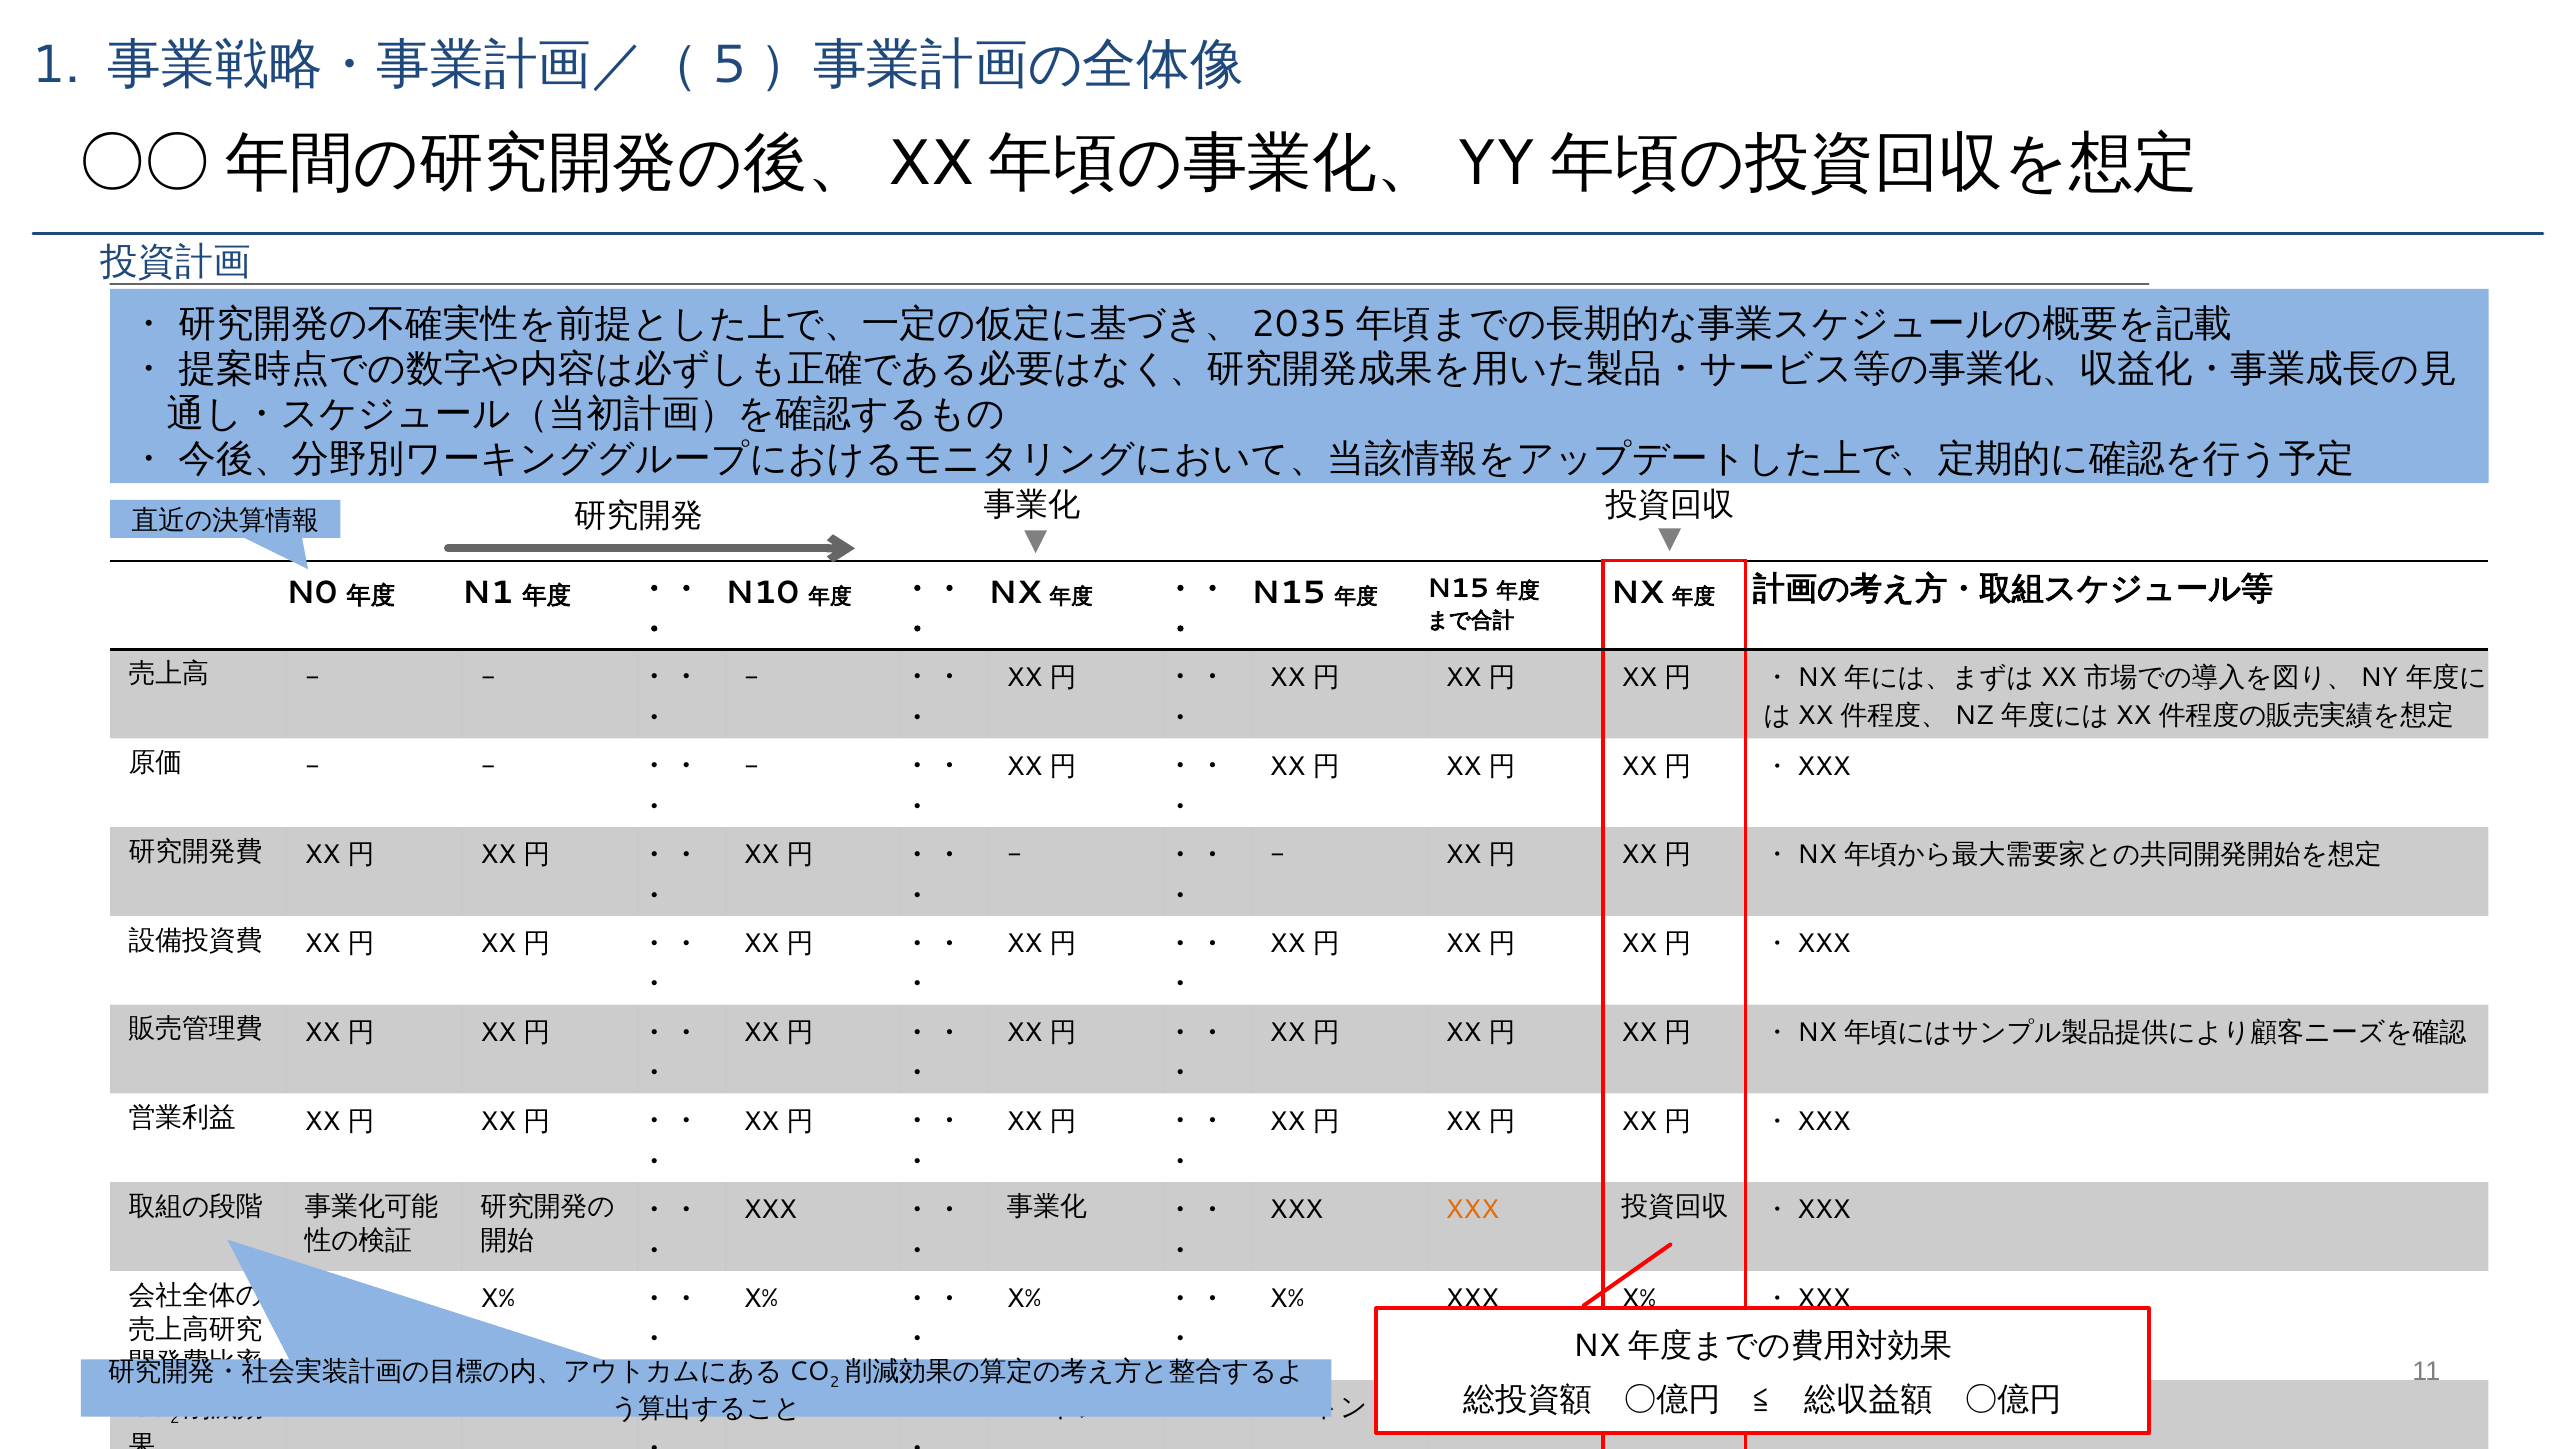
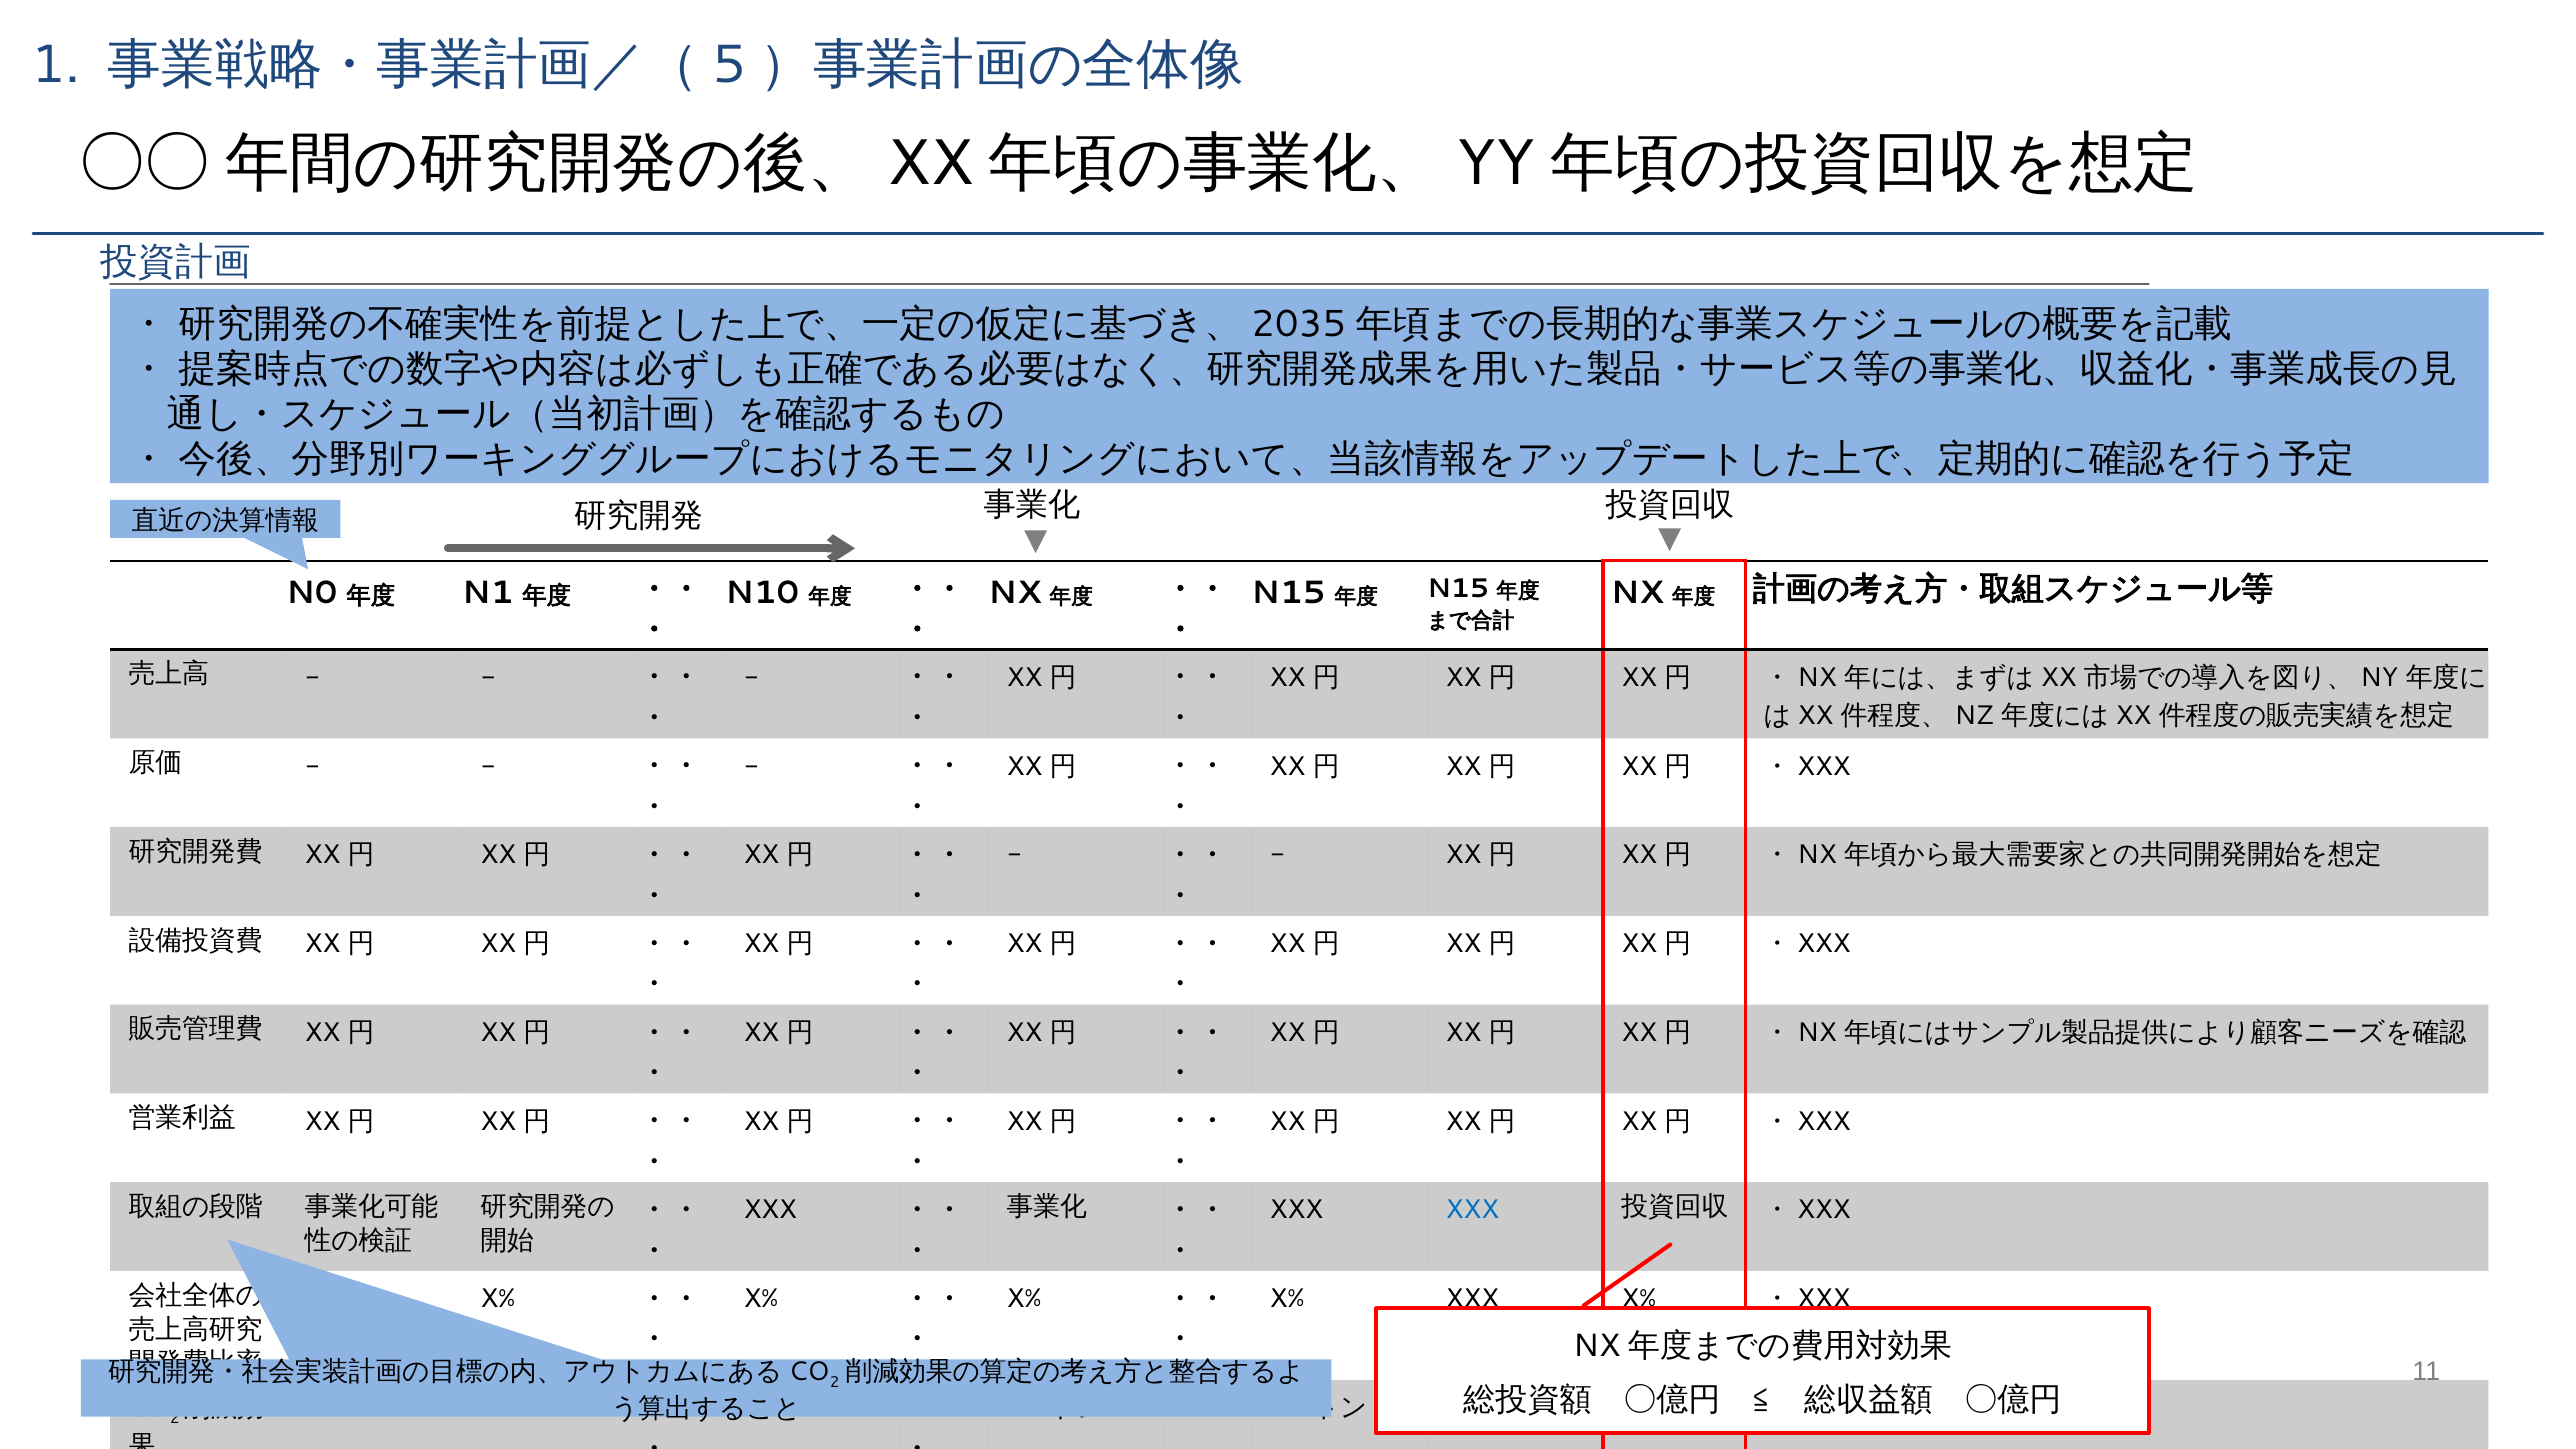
XXX colour: orange -> blue (1472, 1210)
